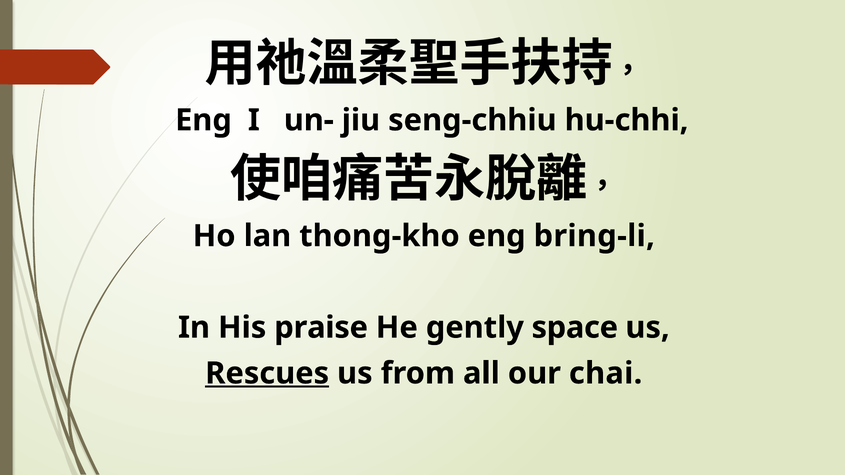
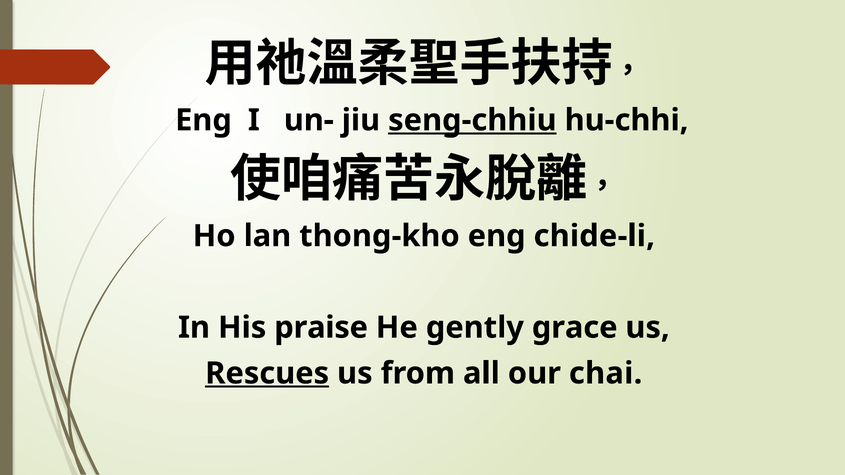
seng-chhiu underline: none -> present (472, 120)
bring-li: bring-li -> chide-li (594, 236)
space: space -> grace (575, 328)
